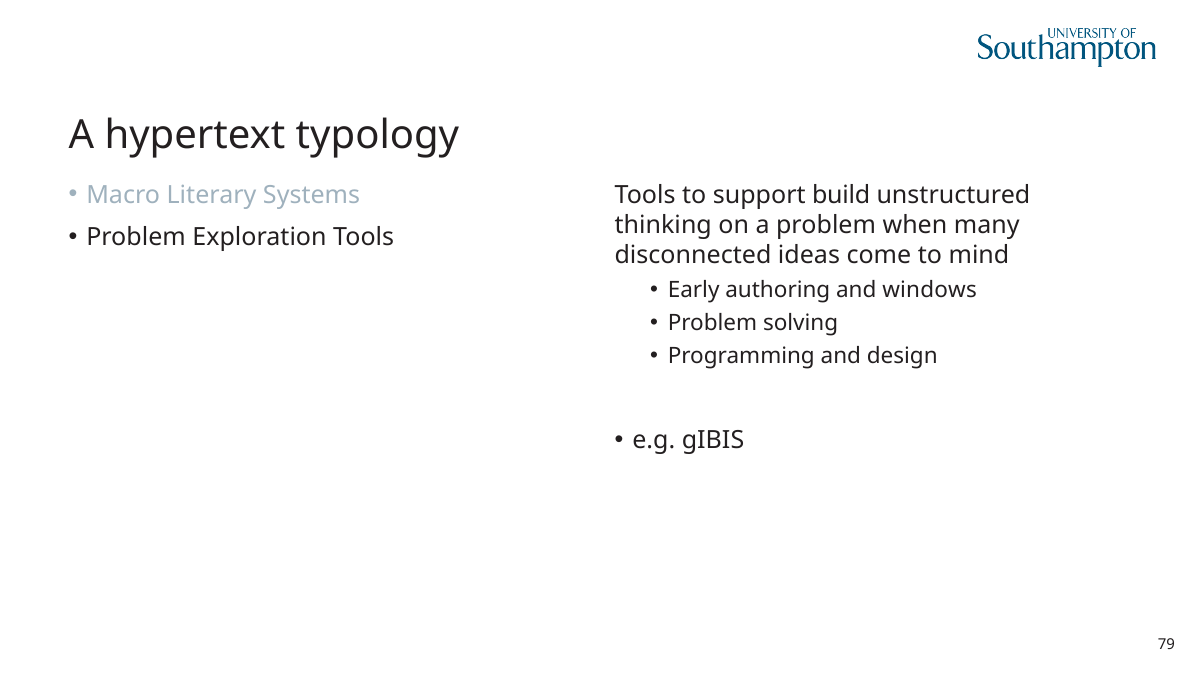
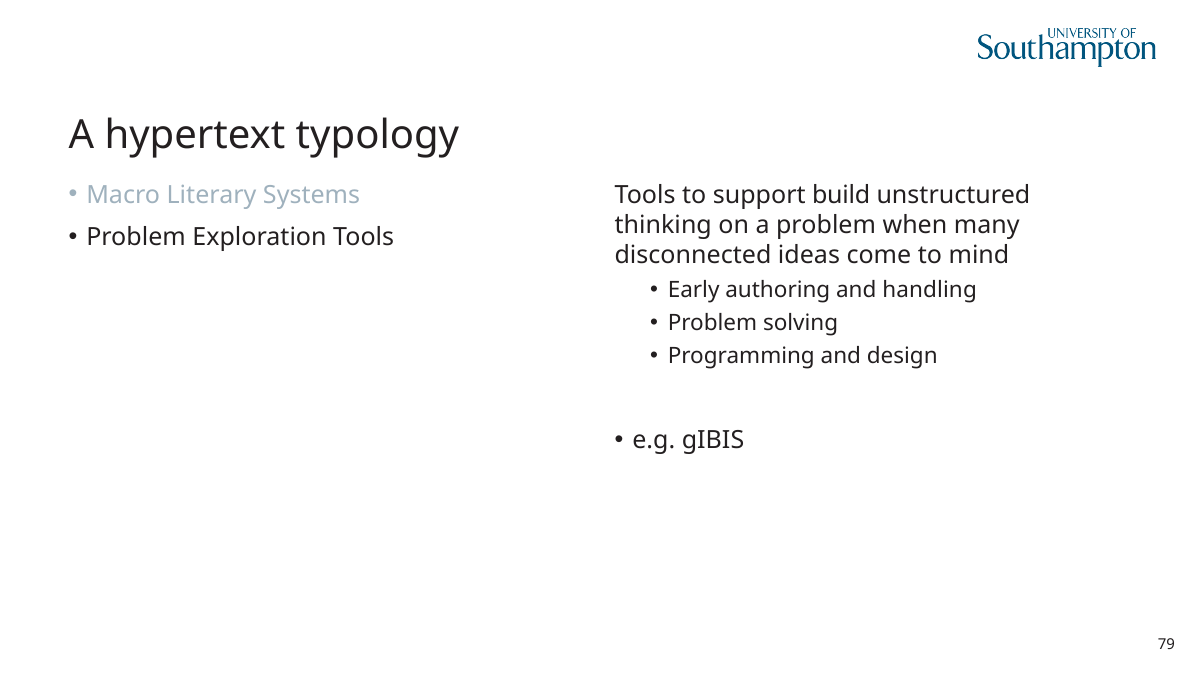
windows: windows -> handling (930, 290)
